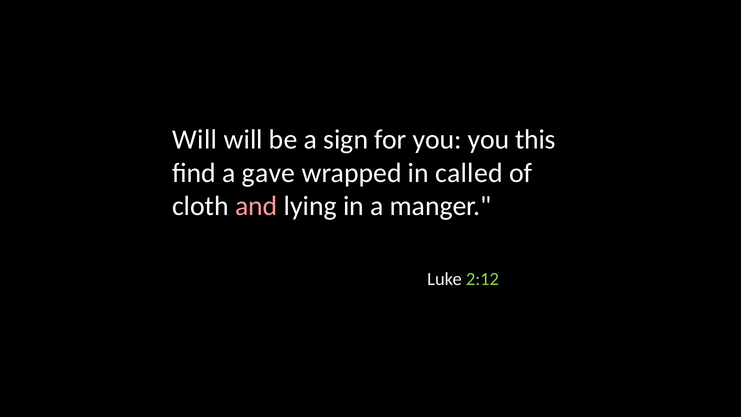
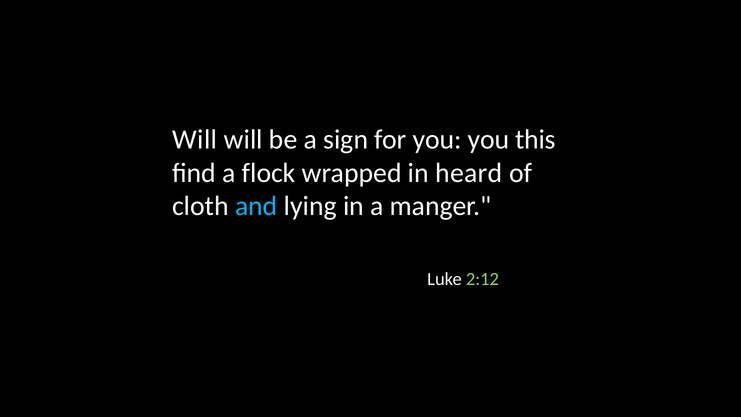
gave: gave -> flock (269, 173)
called: called -> heard (469, 173)
and colour: pink -> light blue (256, 206)
